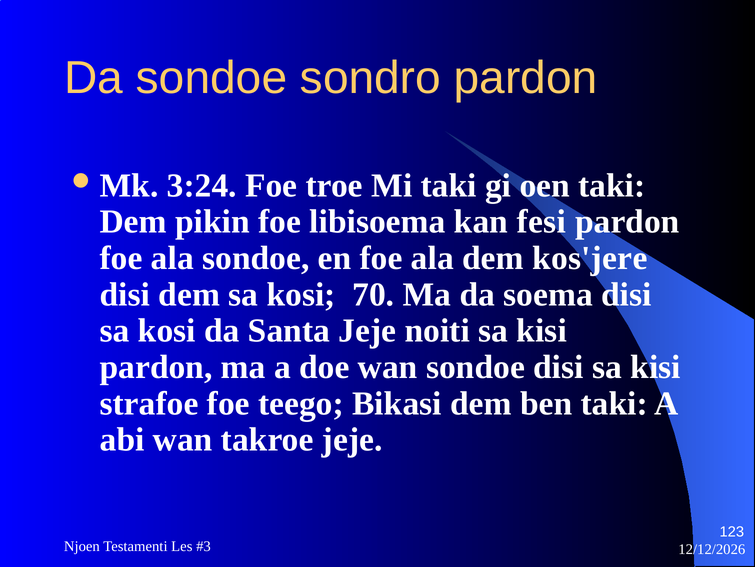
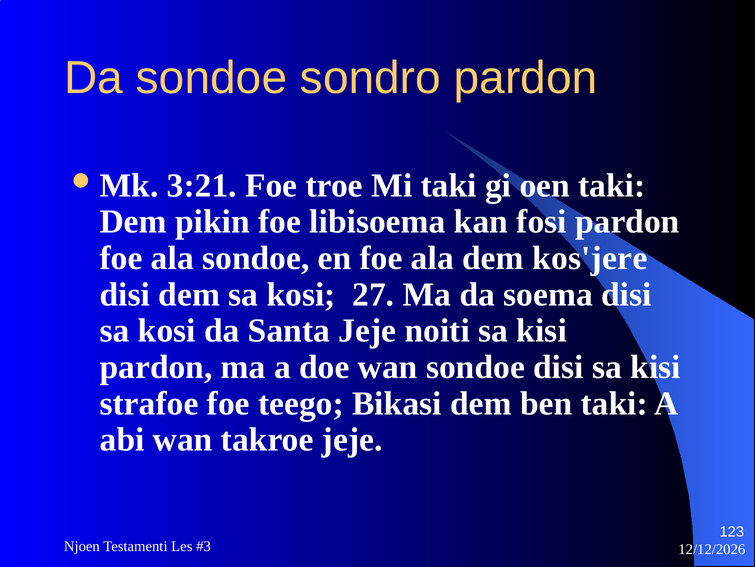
3:24: 3:24 -> 3:21 (202, 185)
fesi: fesi -> fosi (542, 222)
70: 70 -> 27 (373, 294)
